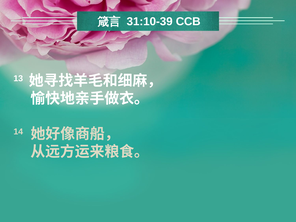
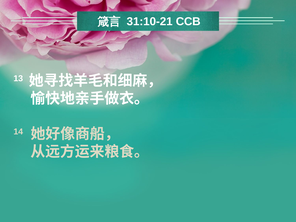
31:10-39: 31:10-39 -> 31:10-21 (150, 22)
